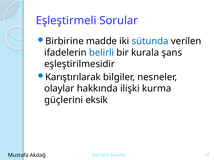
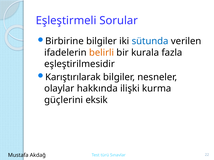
Birbirine madde: madde -> bilgiler (101, 41)
belirli colour: blue -> orange (102, 53)
şans: şans -> fazla (172, 53)
